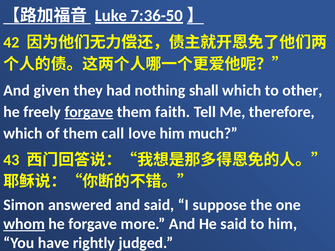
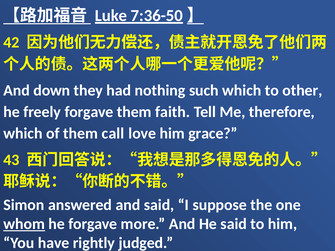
given: given -> down (52, 90)
shall: shall -> such (204, 90)
forgave underline: present -> none (89, 112)
much: much -> grace (213, 134)
